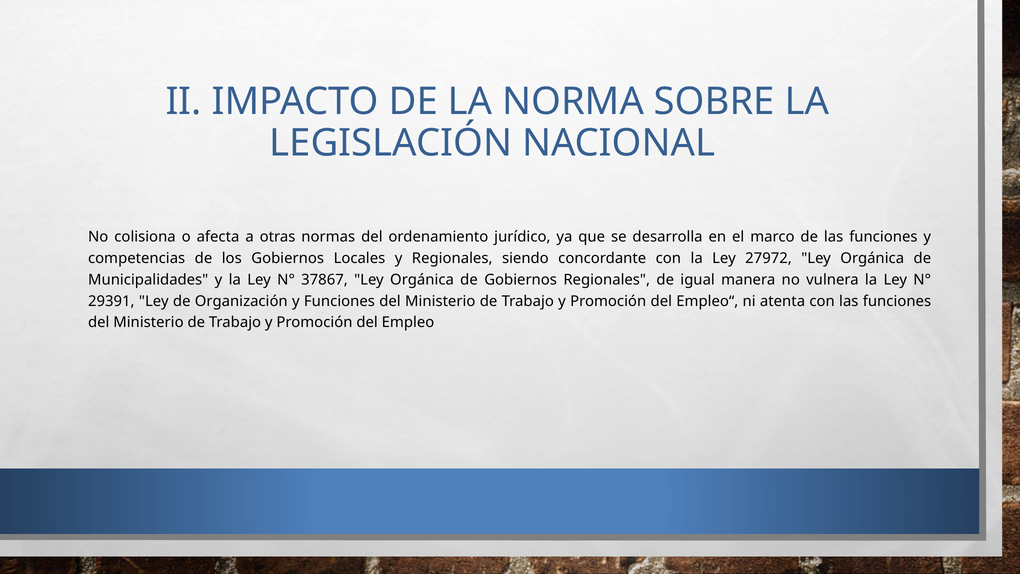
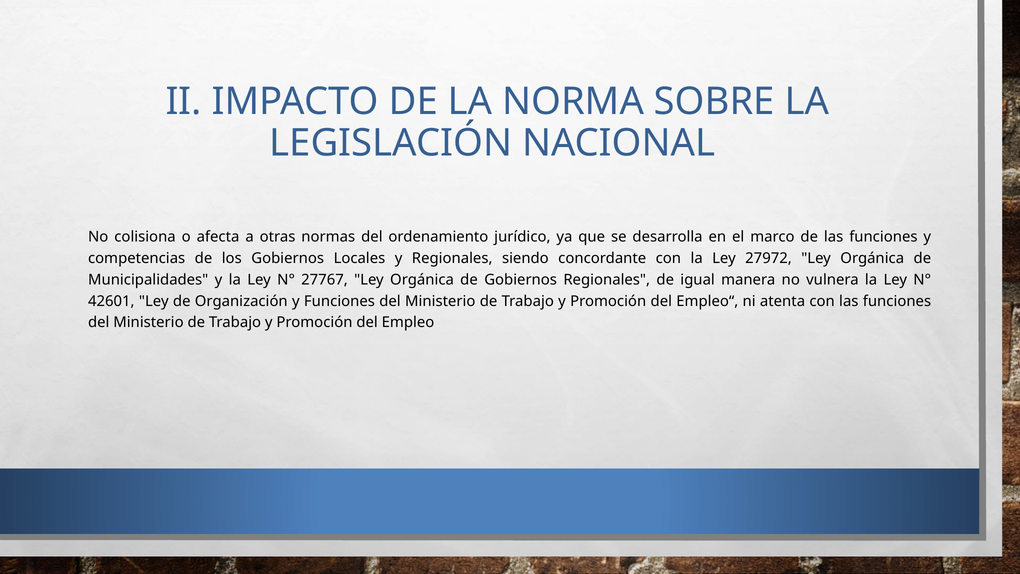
37867: 37867 -> 27767 (324, 280)
29391: 29391 -> 42601 (111, 301)
